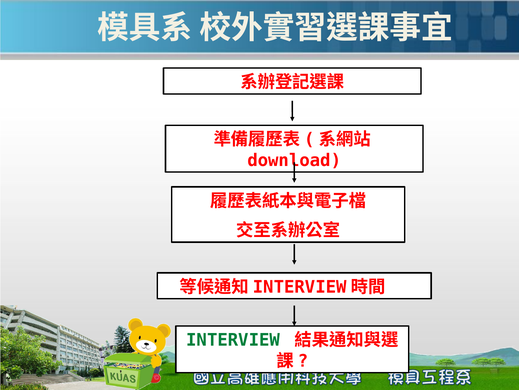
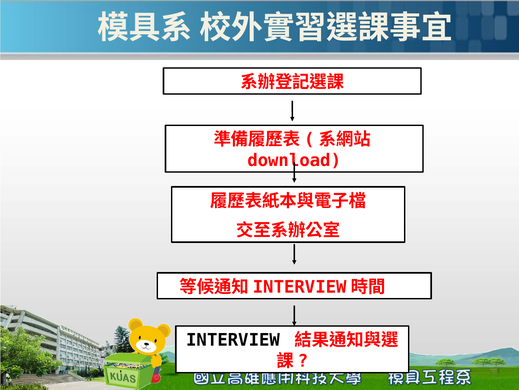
INTERVIEW colour: green -> black (233, 340)
